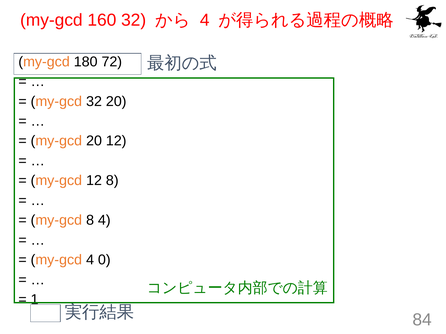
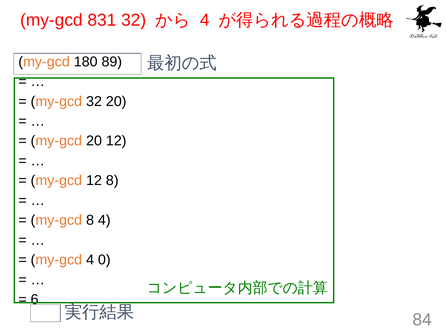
160: 160 -> 831 (102, 20)
72: 72 -> 89 (112, 62)
1: 1 -> 6 (35, 300)
